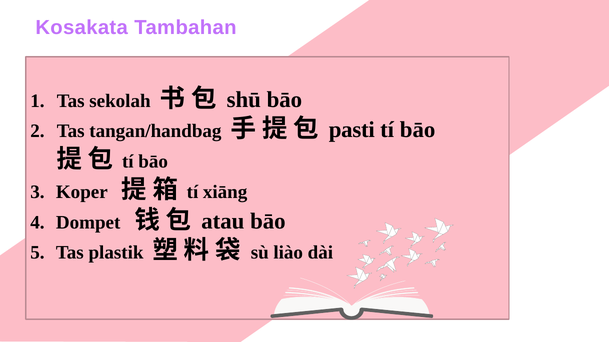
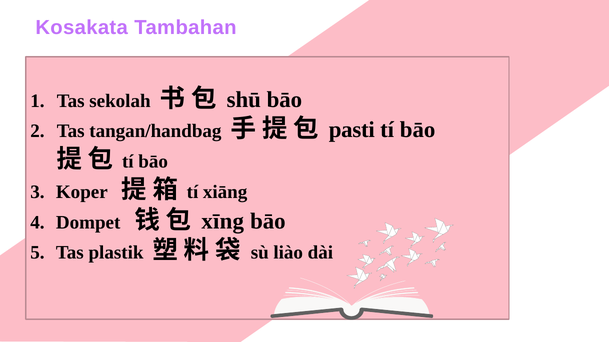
atau: atau -> xīng (223, 221)
